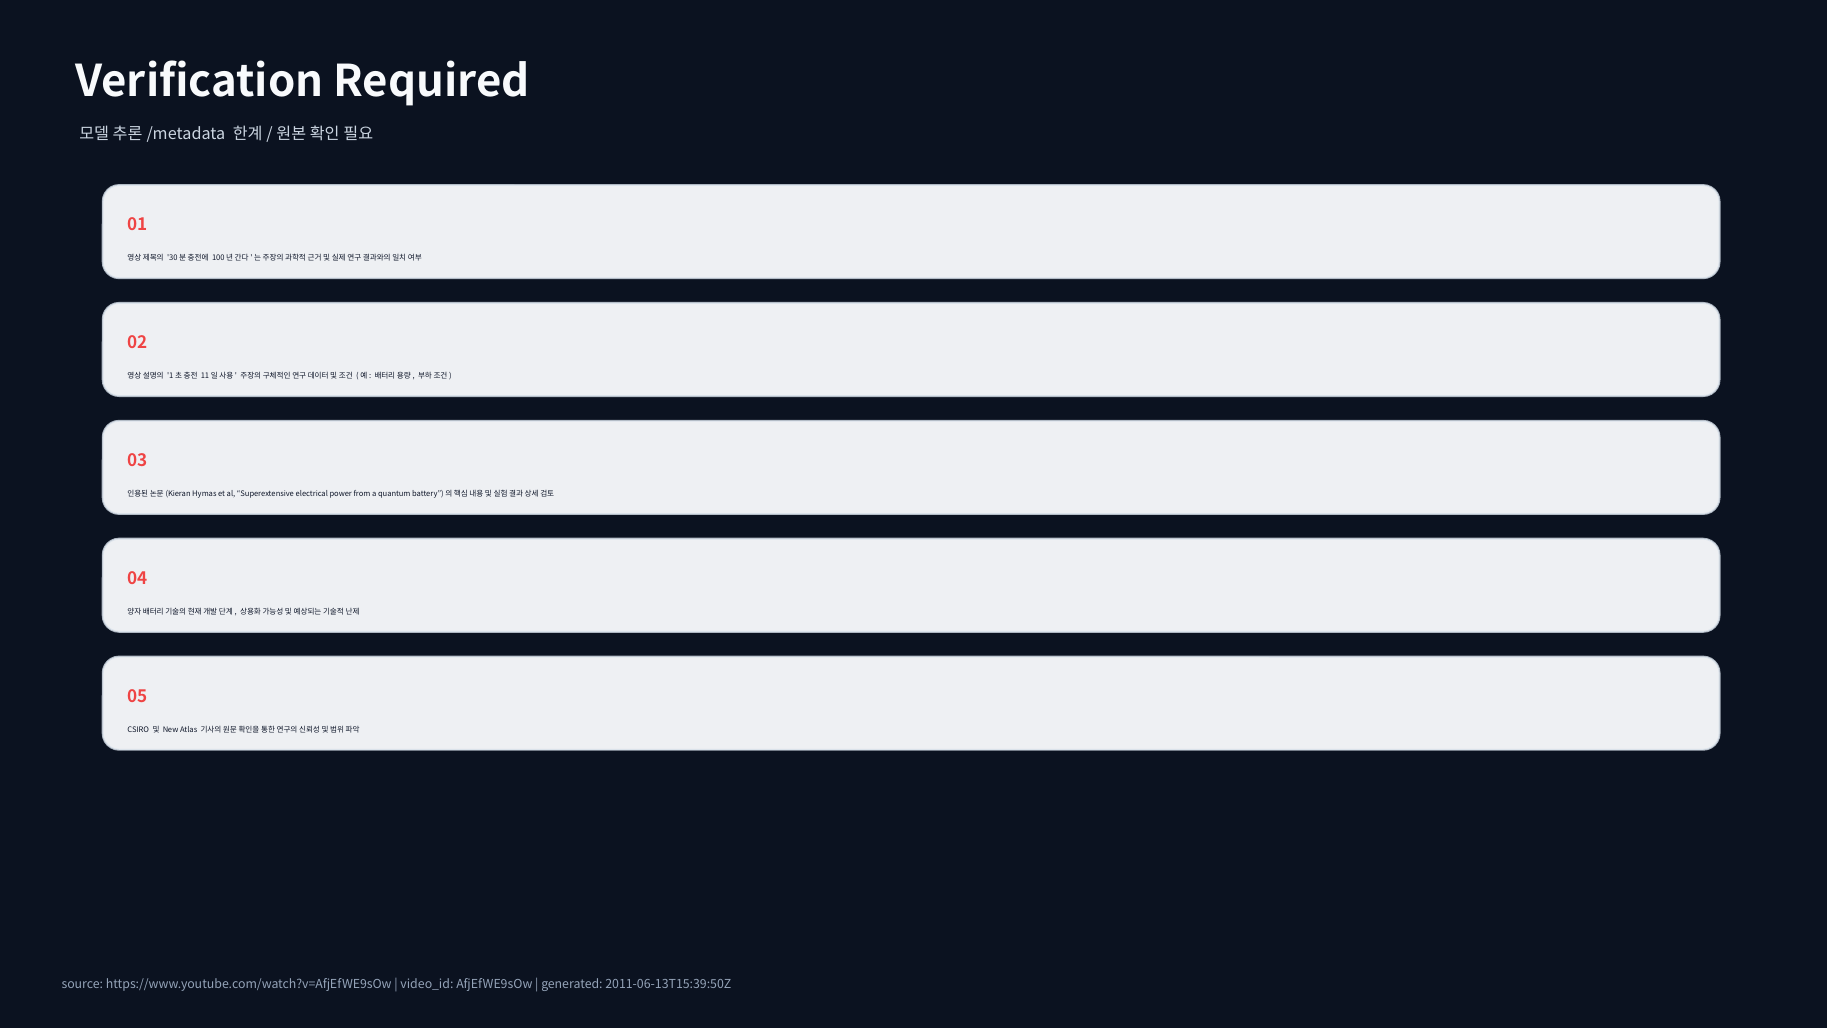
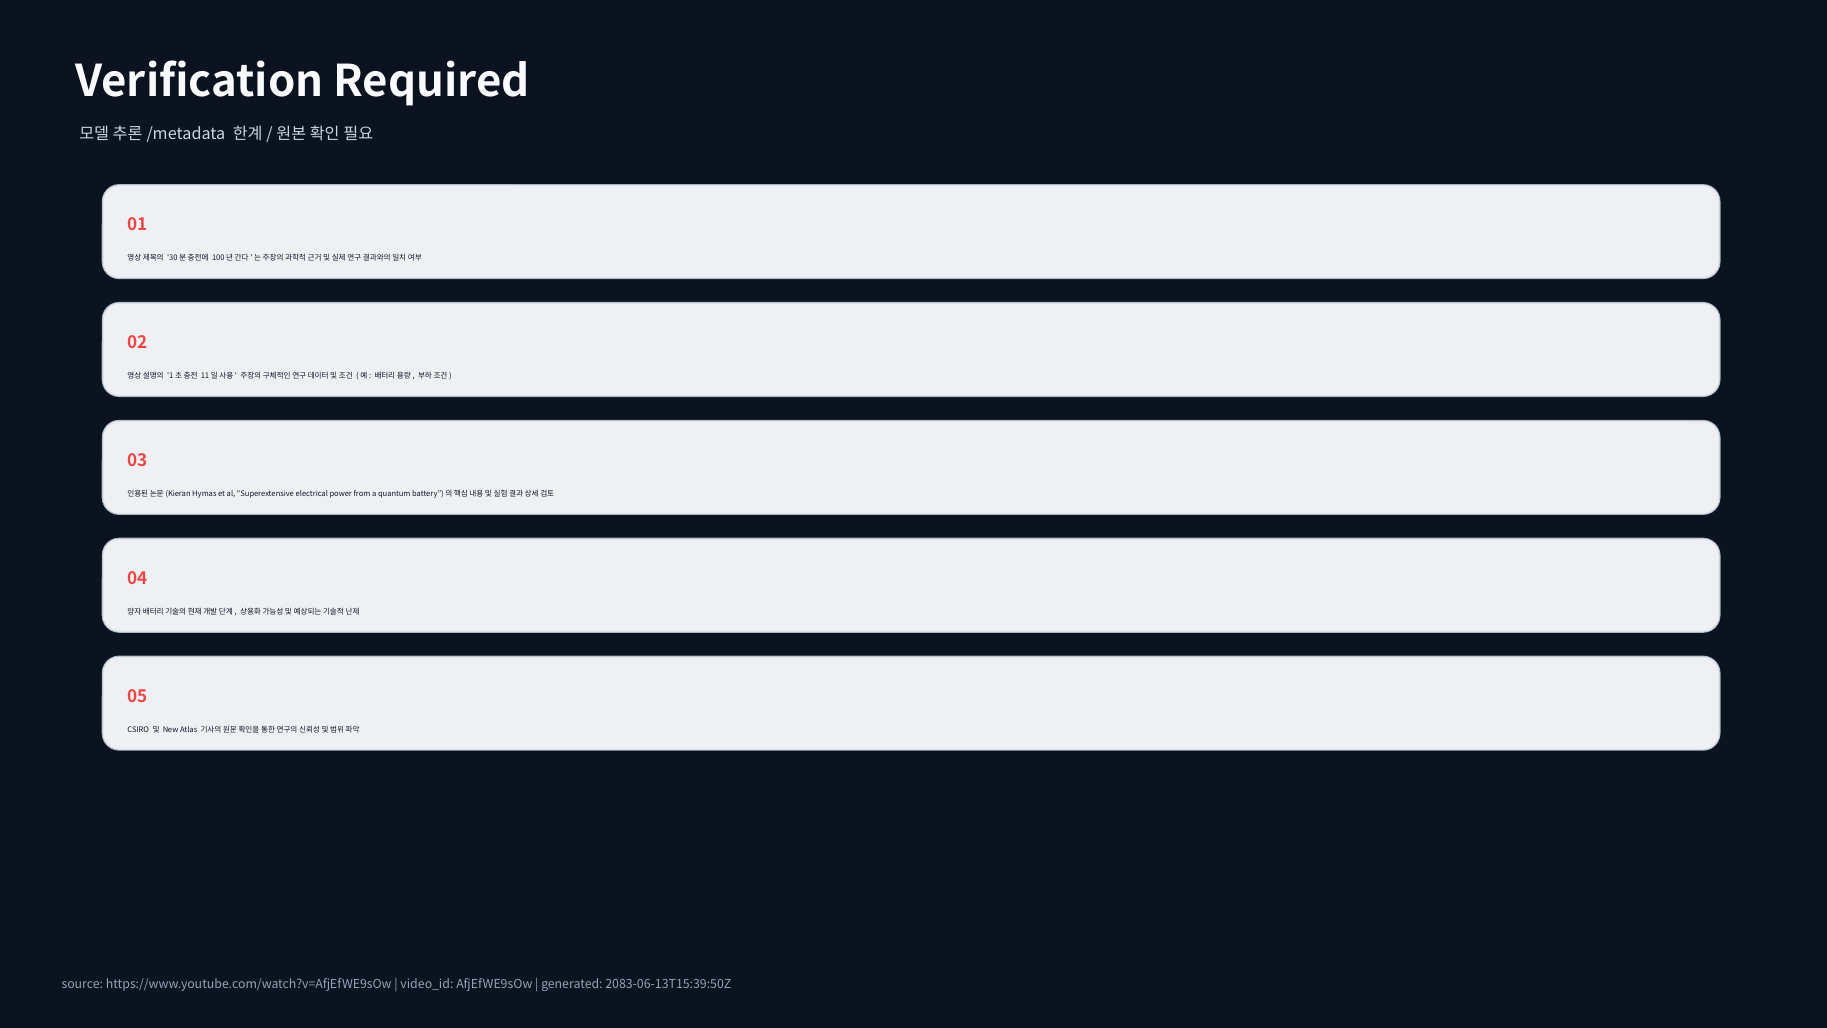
2011-06-13T15:39:50Z: 2011-06-13T15:39:50Z -> 2083-06-13T15:39:50Z (668, 984)
